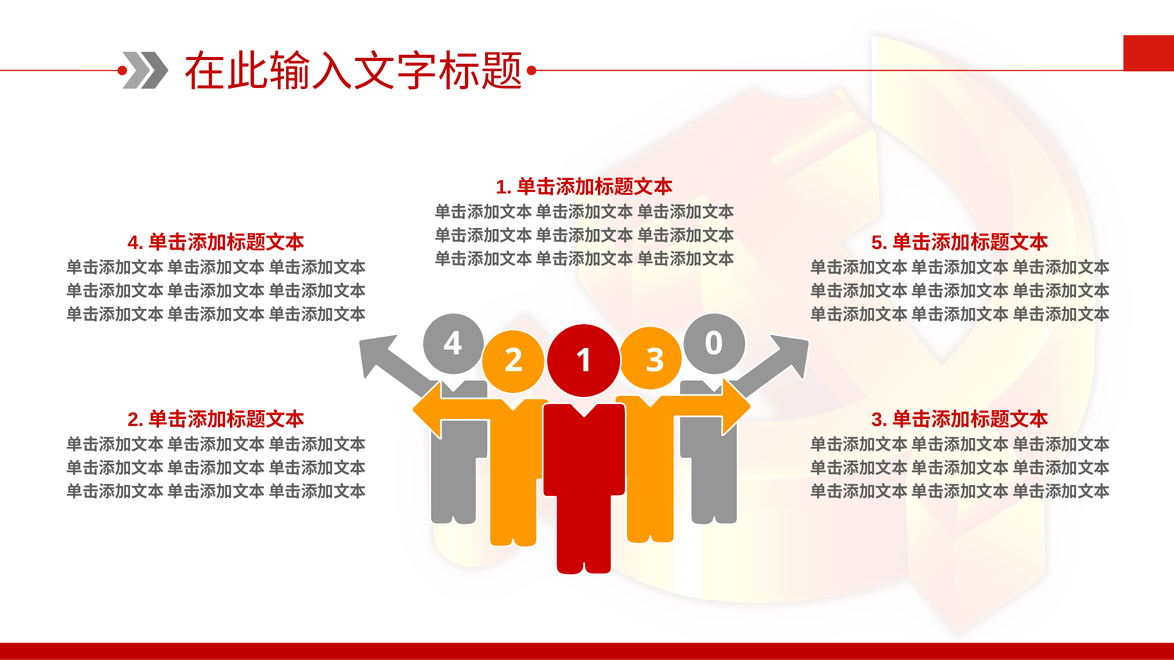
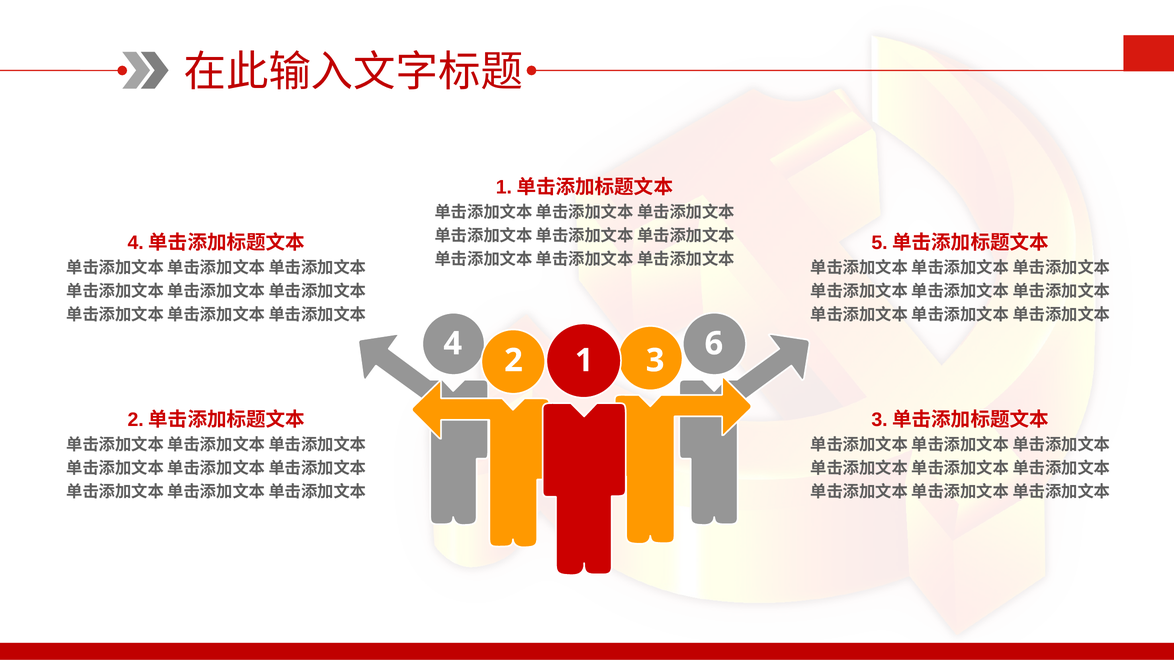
0: 0 -> 6 (714, 344)
